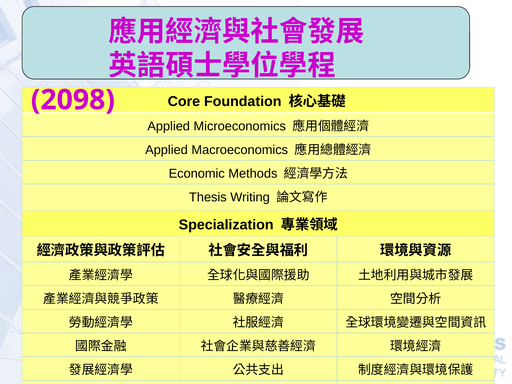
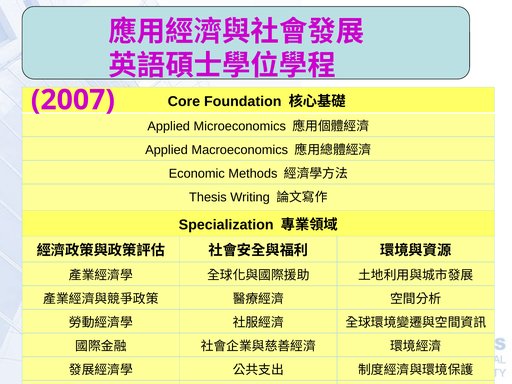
2098: 2098 -> 2007 (73, 100)
